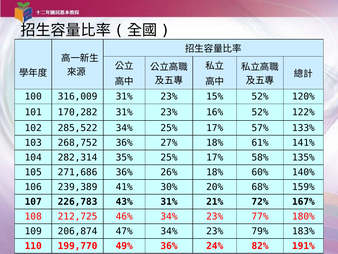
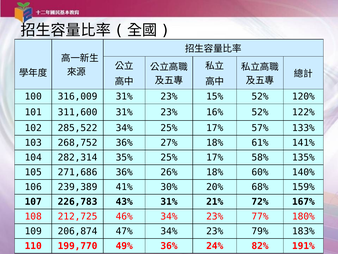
170,282: 170,282 -> 311,600 (78, 112)
